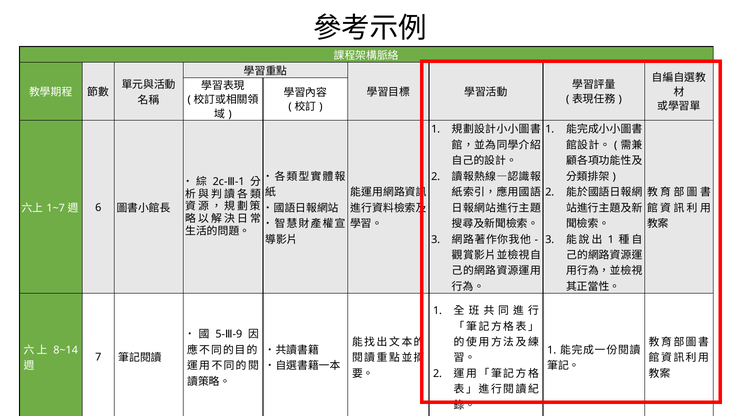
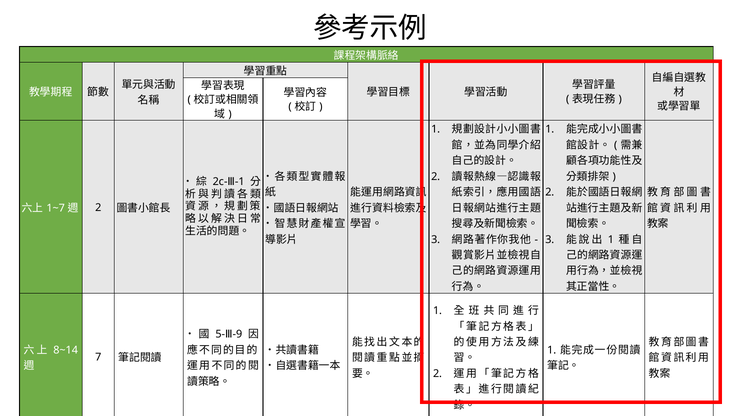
6: 6 -> 2 (98, 208)
